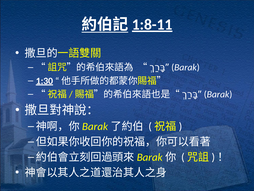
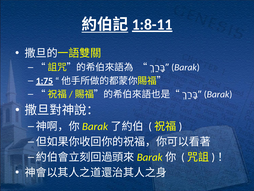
1:30: 1:30 -> 1:75 (44, 81)
